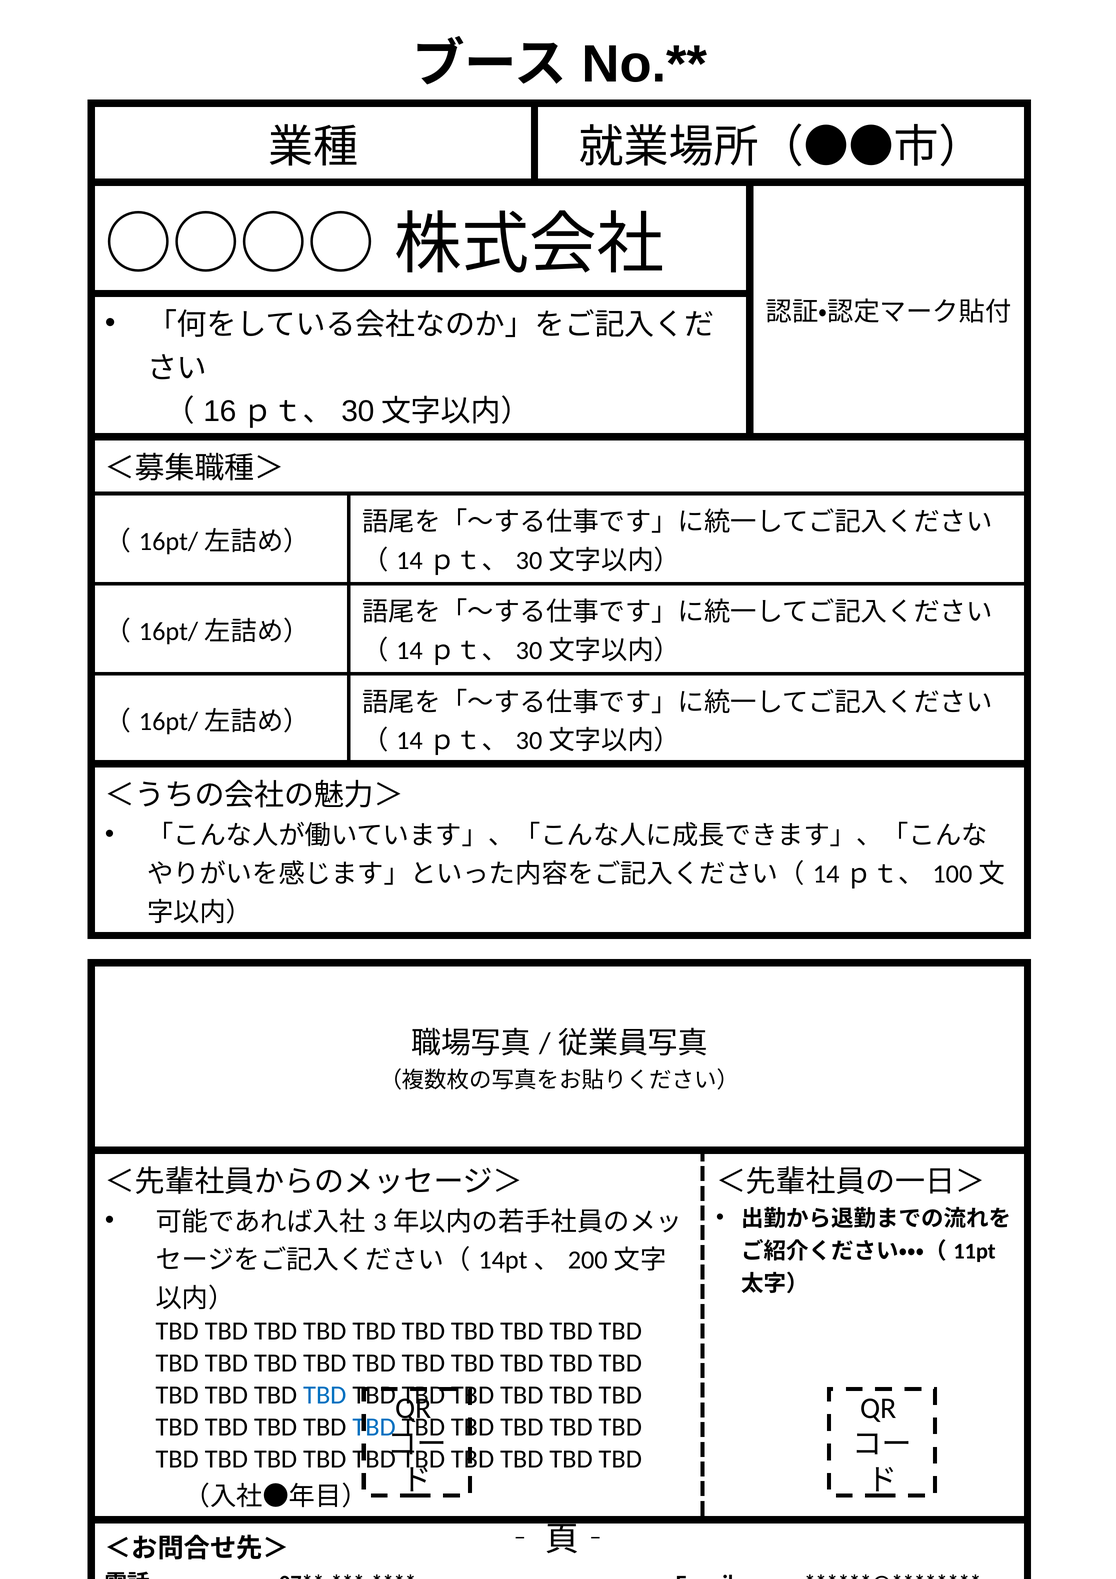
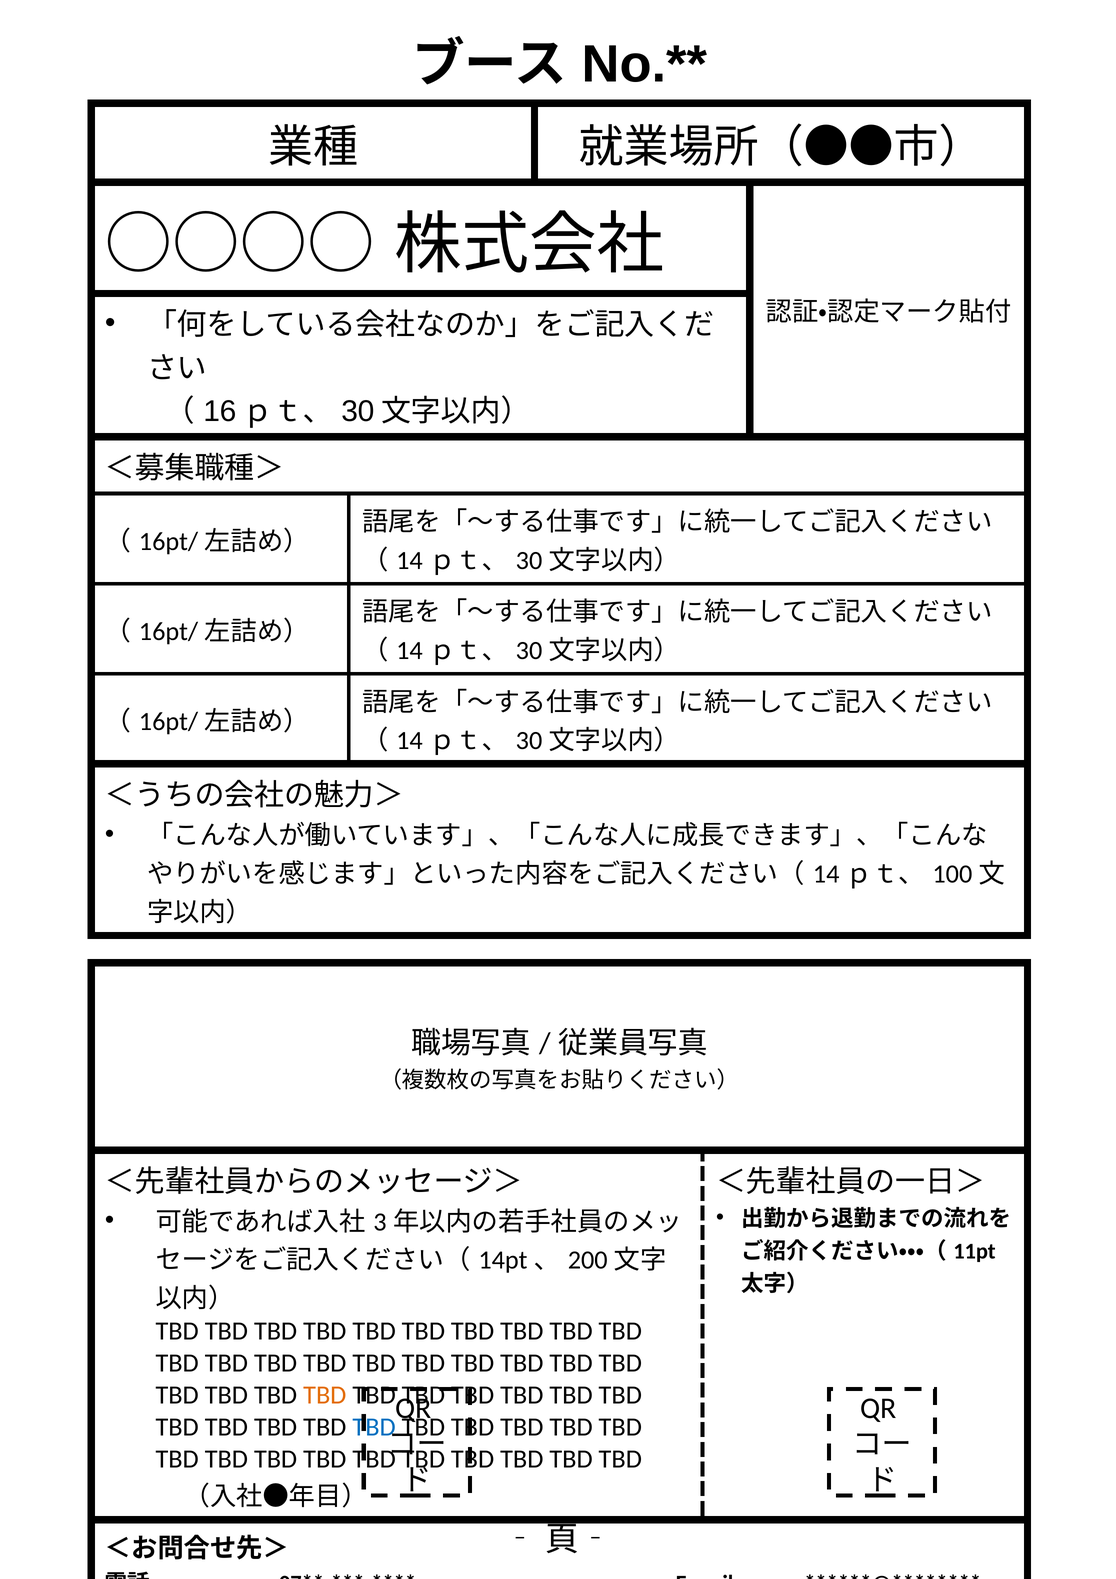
TBD colour: blue -> orange (325, 1395)
